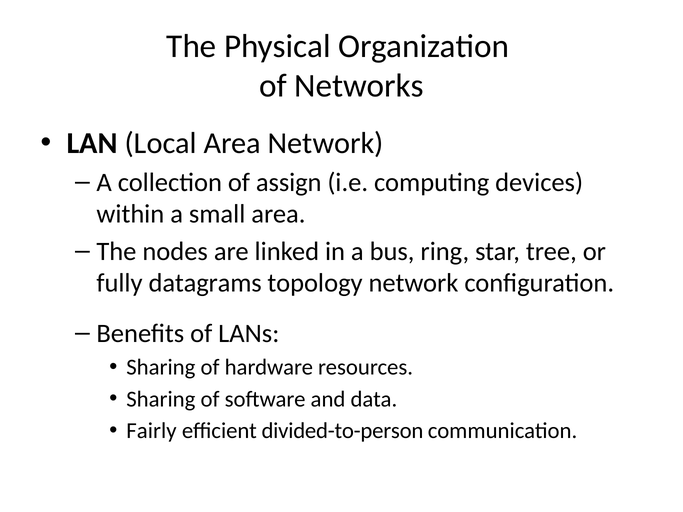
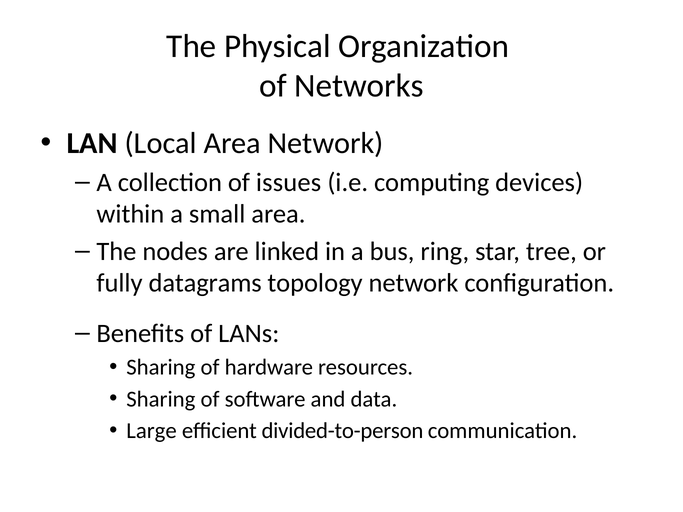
assign: assign -> issues (289, 182)
Fairly: Fairly -> Large (152, 431)
